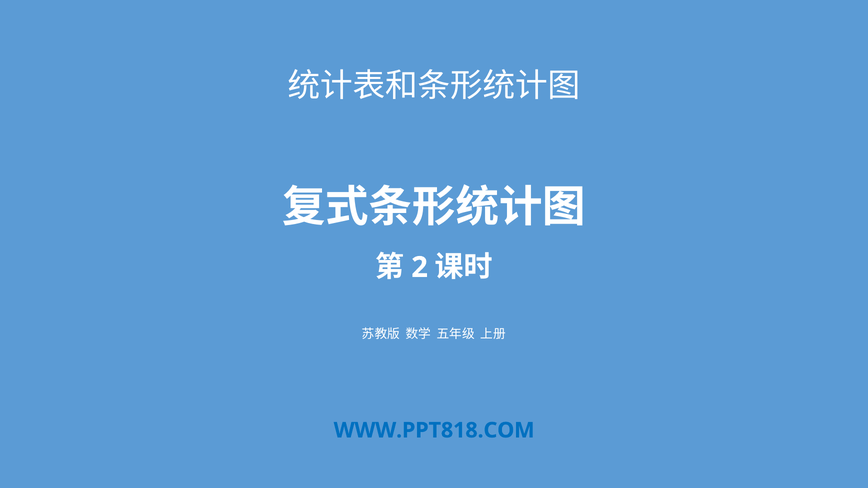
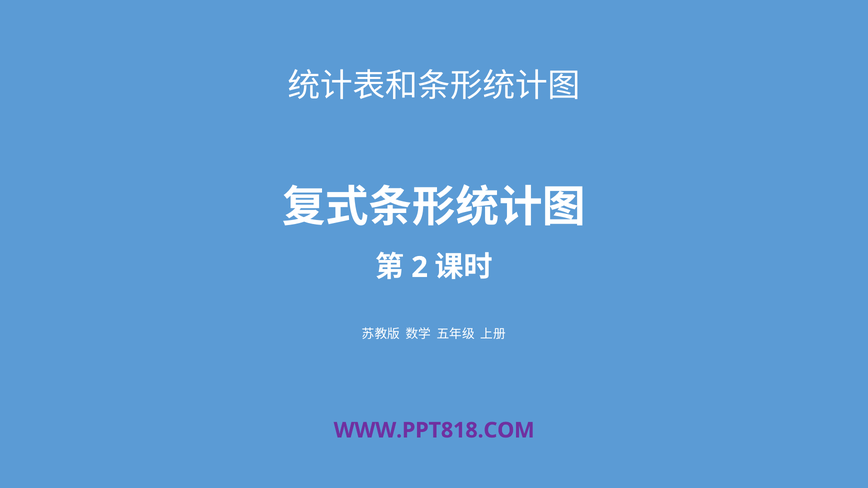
WWW.PPT818.COM colour: blue -> purple (434, 431)
